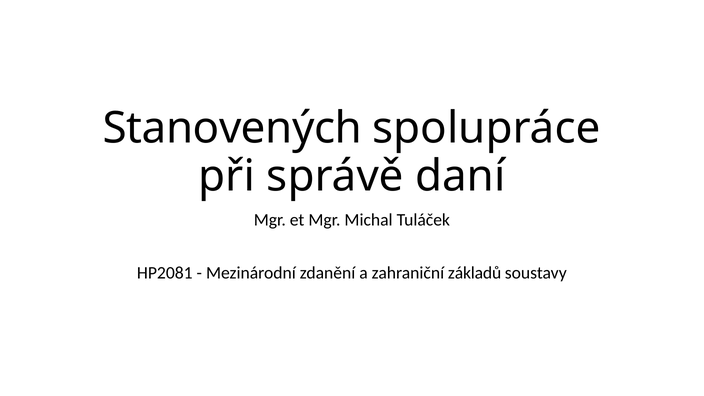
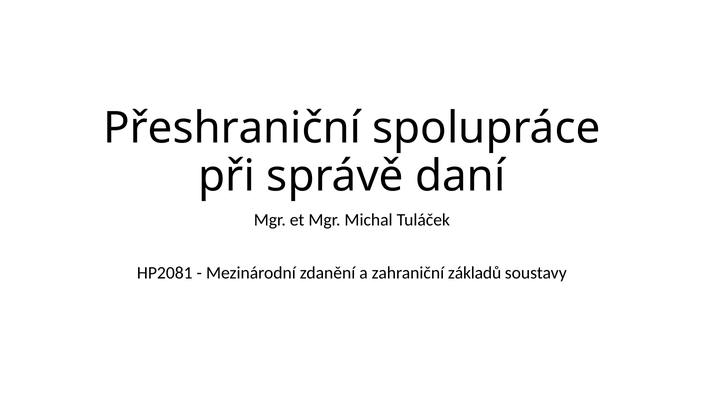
Stanovených: Stanovených -> Přeshraniční (232, 128)
